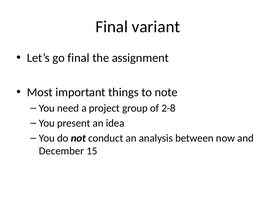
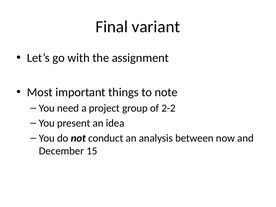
go final: final -> with (79, 58)
2-8: 2-8 -> 2-2 (169, 108)
